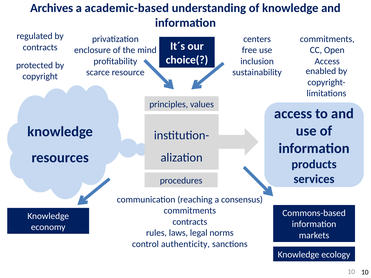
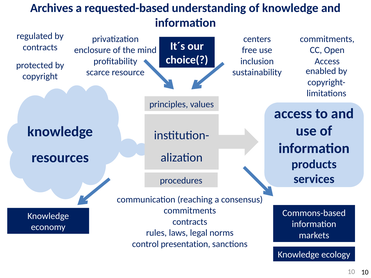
academic-based: academic-based -> requested-based (127, 8)
authenticity: authenticity -> presentation (186, 244)
